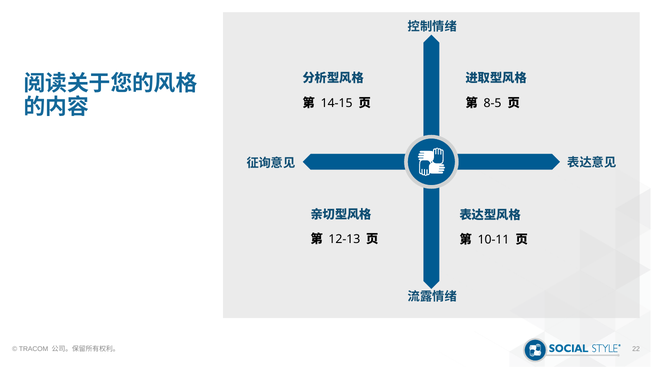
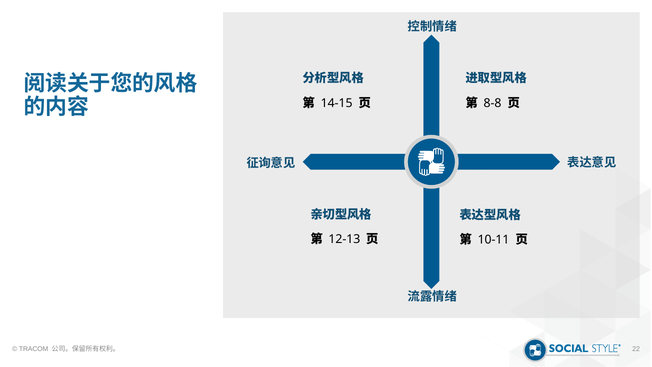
8-5: 8-5 -> 8-8 (493, 103)
